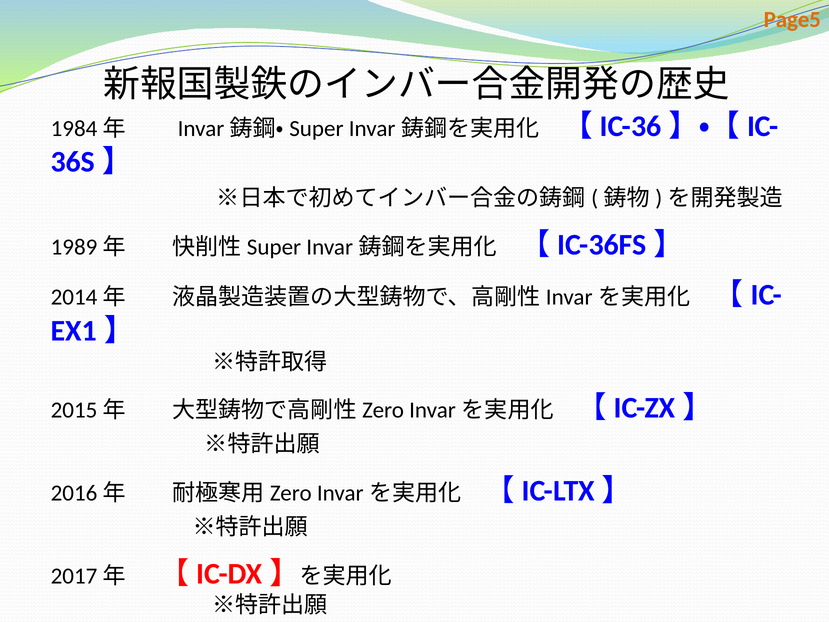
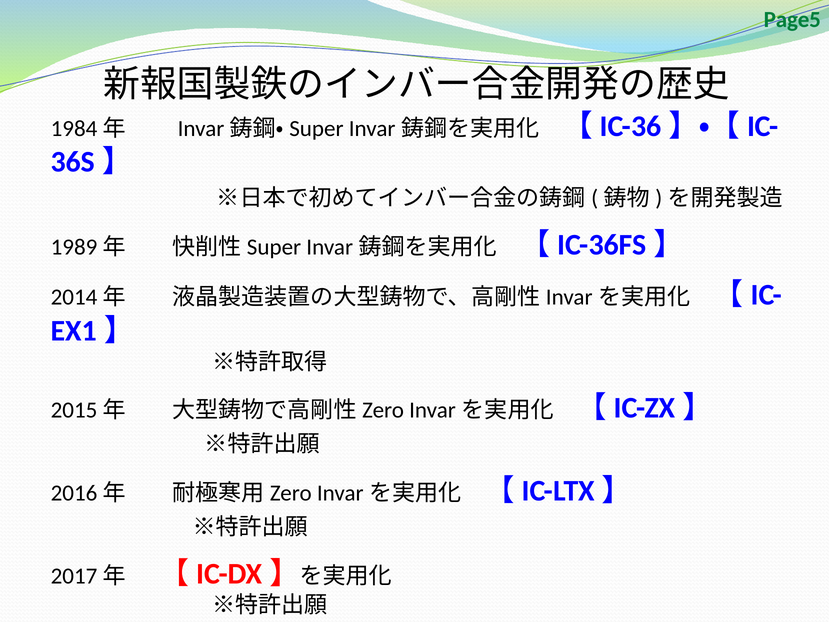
Page5 colour: orange -> green (792, 20)
